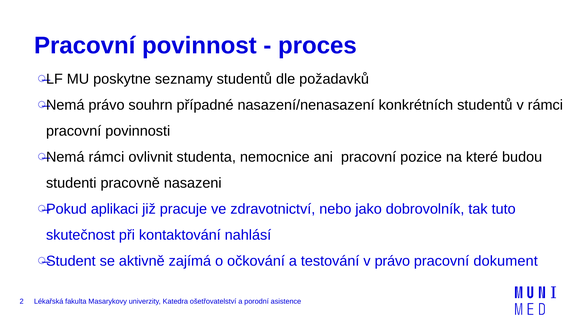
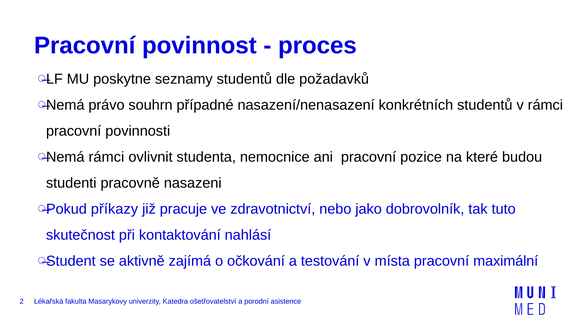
aplikaci: aplikaci -> příkazy (114, 209)
v právo: právo -> místa (392, 261)
dokument: dokument -> maximální (506, 261)
